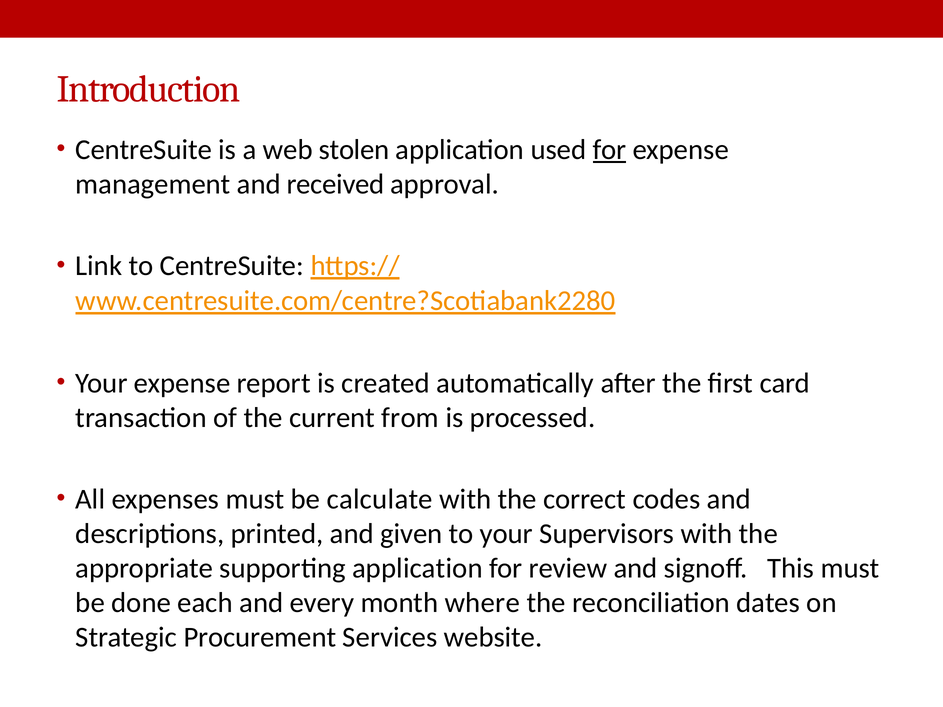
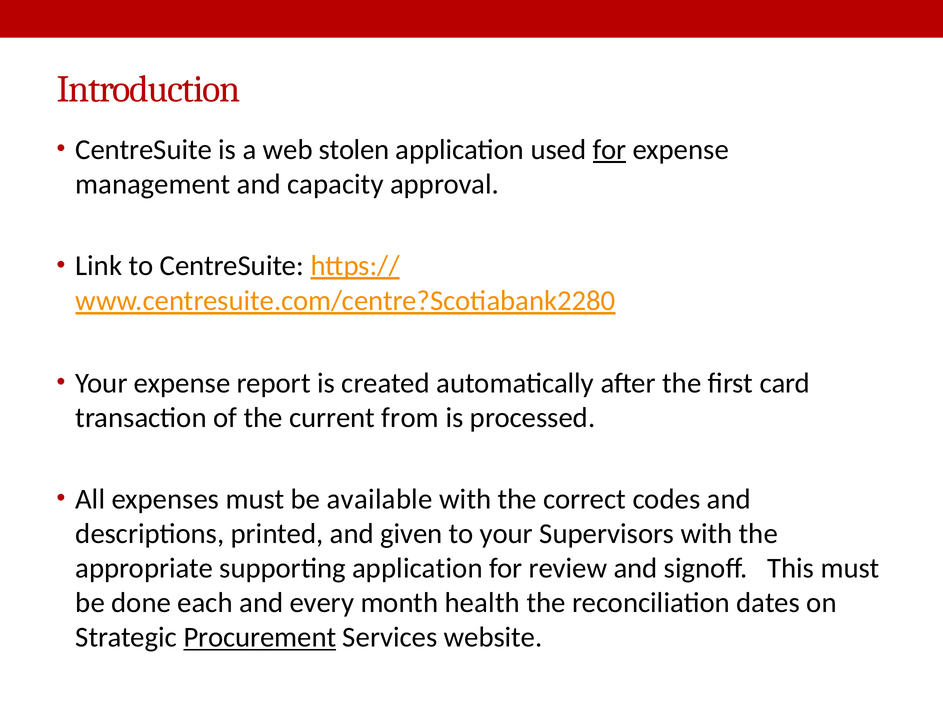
received: received -> capacity (335, 184)
calculate: calculate -> available (380, 499)
where: where -> health (482, 603)
Procurement underline: none -> present (260, 638)
